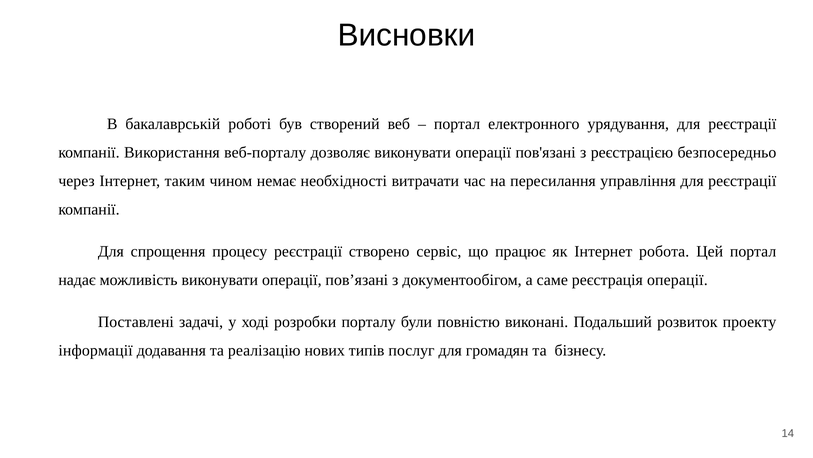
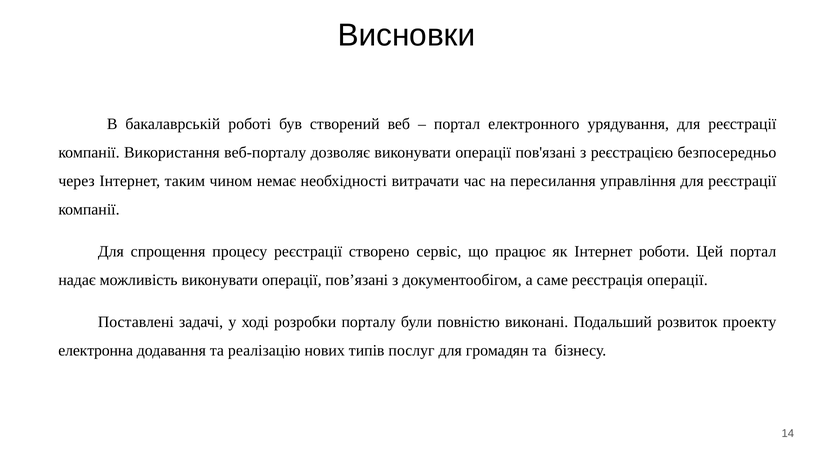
робота: робота -> роботи (664, 251)
інформації: інформації -> електронна (96, 350)
